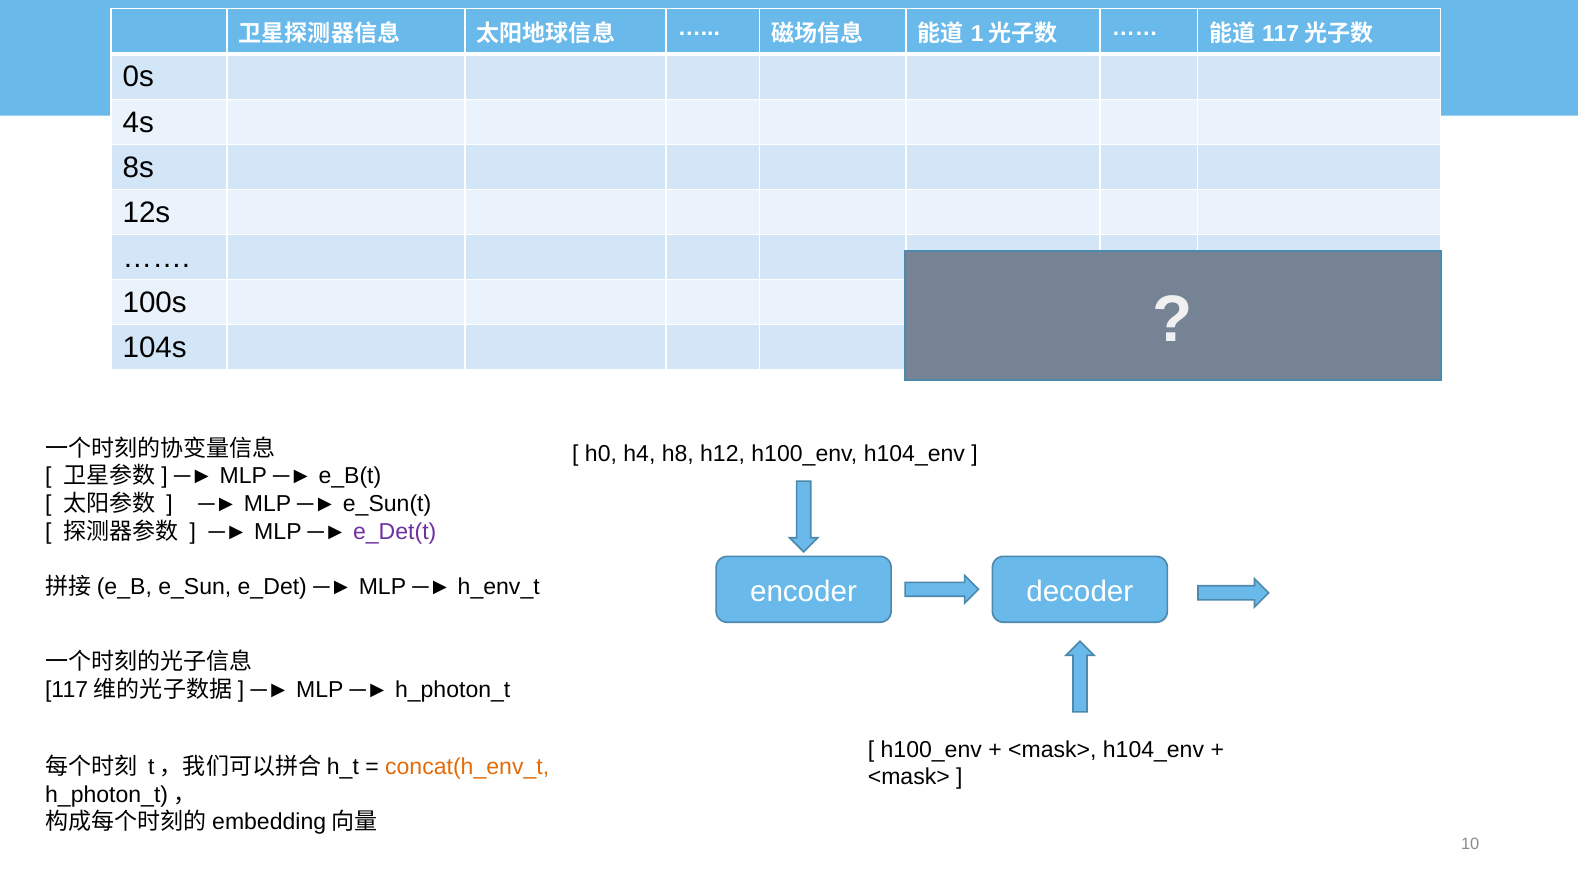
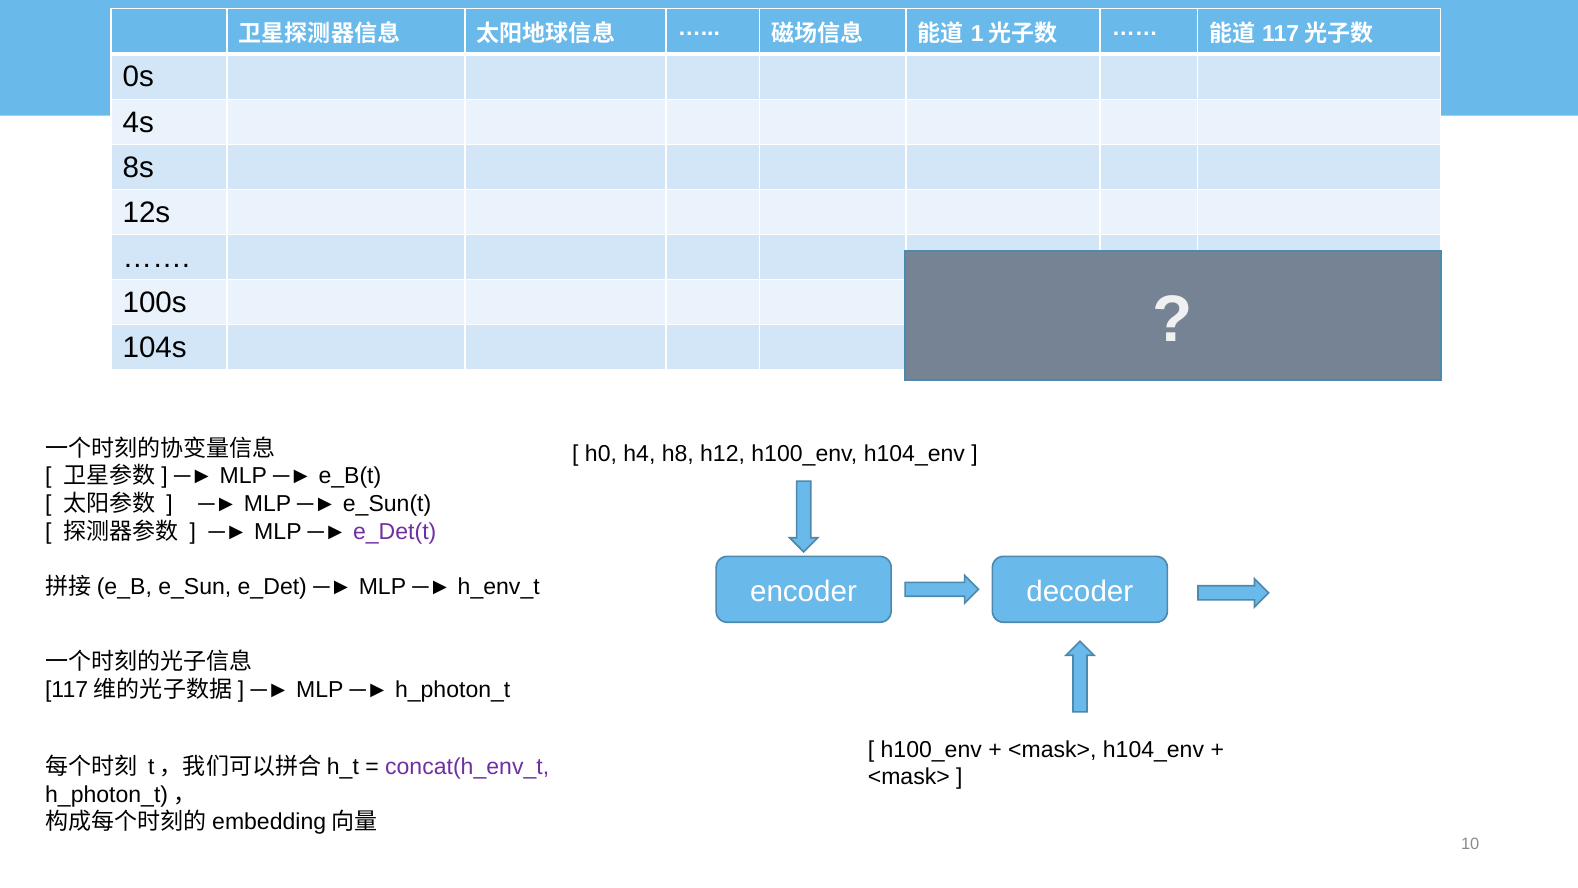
concat(h_env_t colour: orange -> purple (467, 767)
